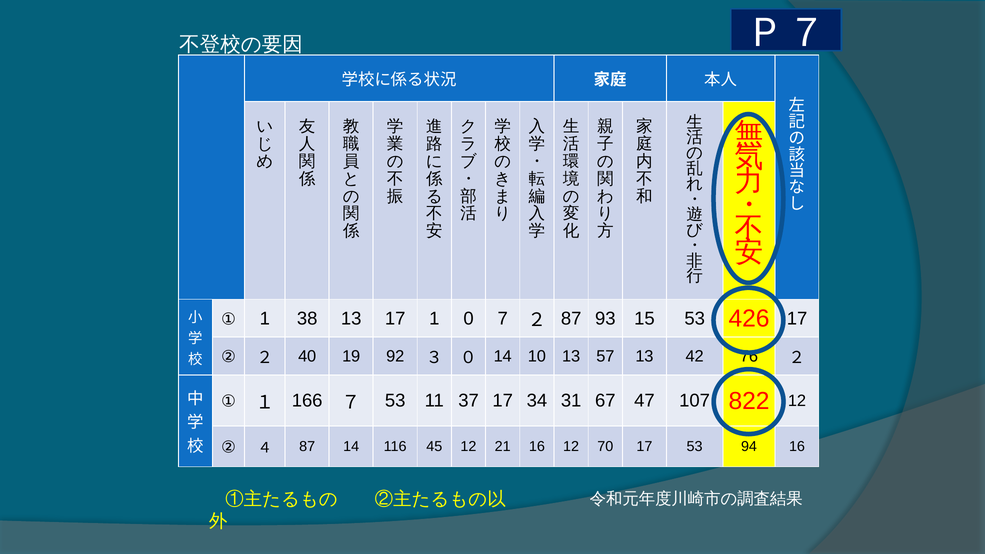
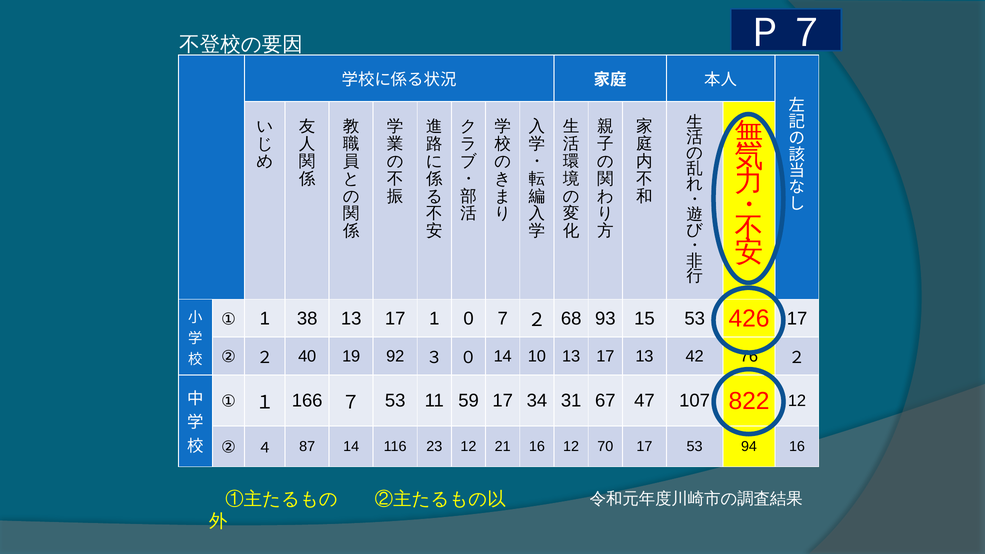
２ 87: 87 -> 68 (571, 319)
10 13 57: 57 -> 17 (605, 356)
37: 37 -> 59 (469, 401)
45: 45 -> 23 (434, 447)
